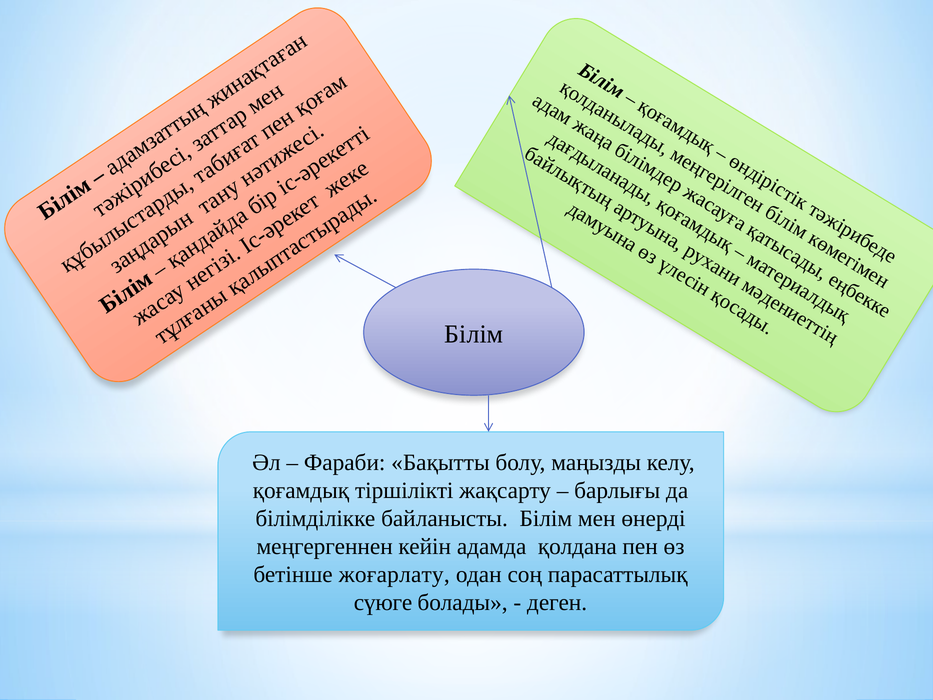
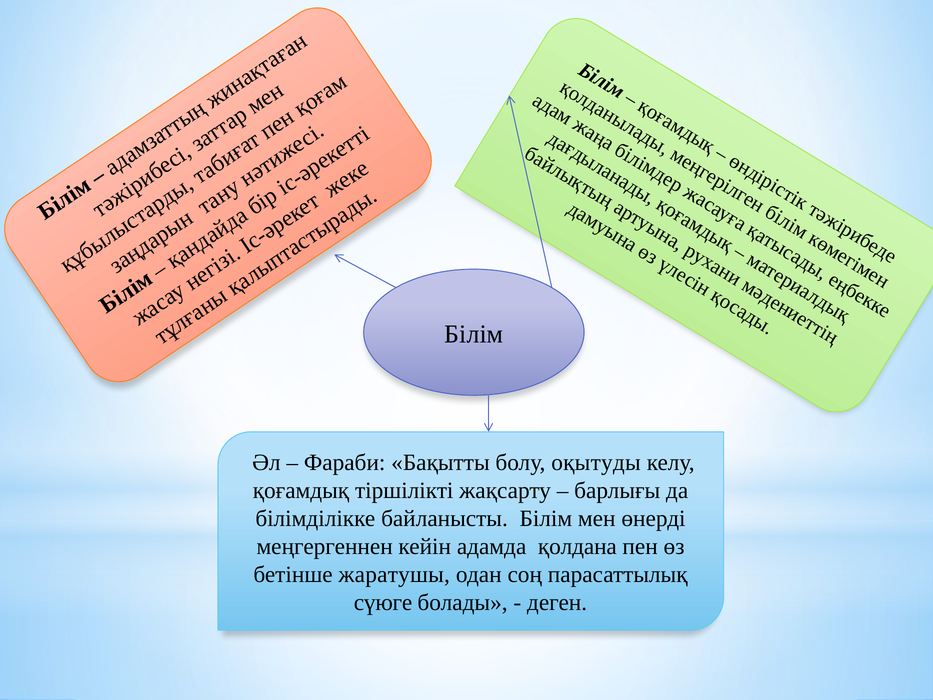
маңызды: маңызды -> оқытуды (596, 462)
жоғарлату: жоғарлату -> жаратушы (394, 574)
